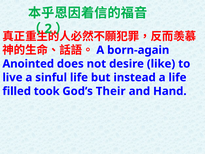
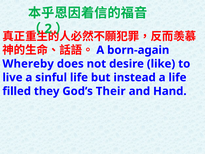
Anointed: Anointed -> Whereby (28, 64)
took: took -> they (47, 91)
